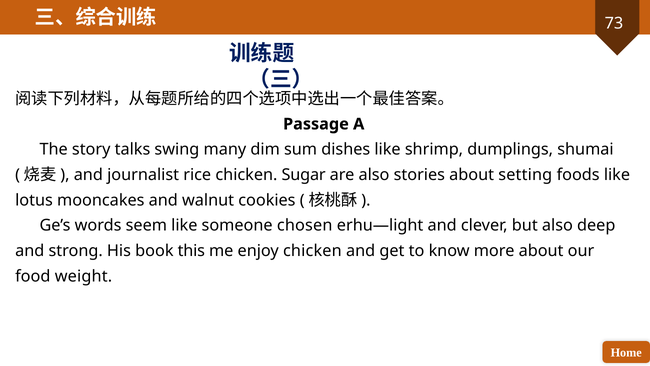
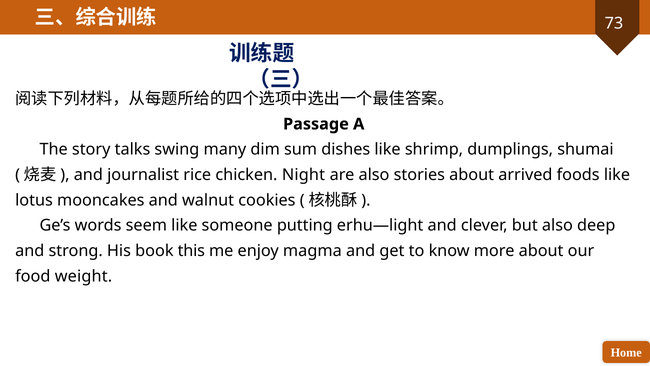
Sugar: Sugar -> Night (303, 175)
setting: setting -> arrived (525, 175)
chosen: chosen -> putting (305, 225)
enjoy chicken: chicken -> magma (312, 251)
